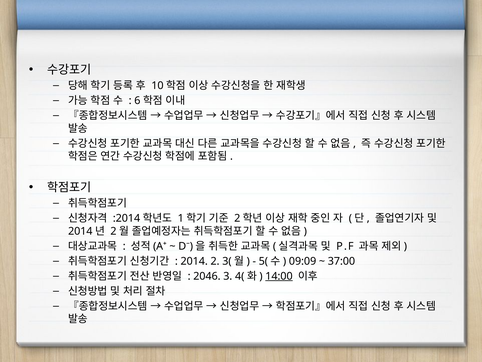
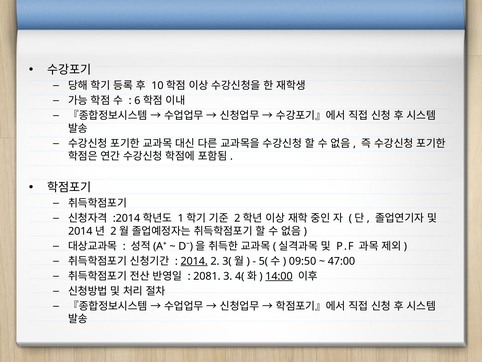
2014 underline: none -> present (194, 261)
09:09: 09:09 -> 09:50 (303, 261)
37:00: 37:00 -> 47:00 (341, 261)
2046: 2046 -> 2081 (207, 276)
